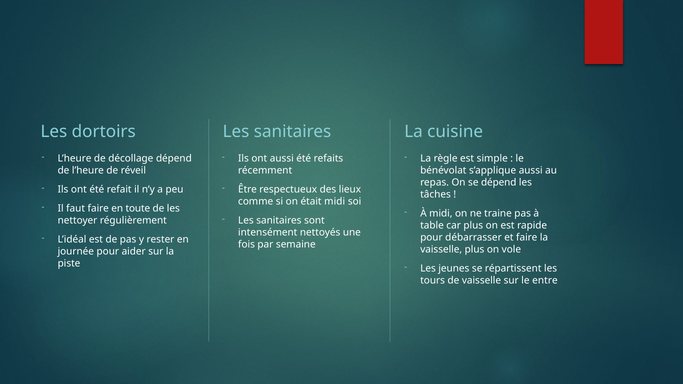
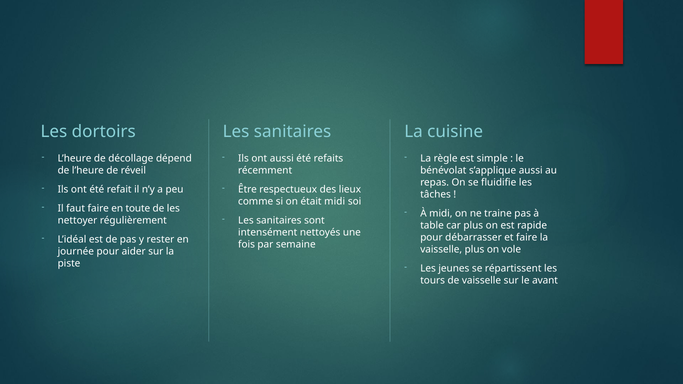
se dépend: dépend -> fluidifie (499, 183)
entre: entre -> avant (545, 281)
